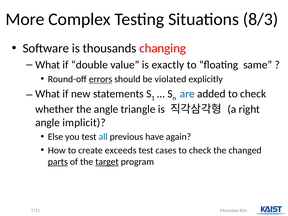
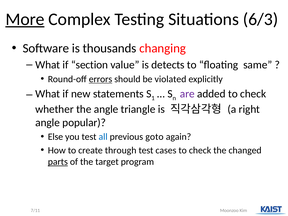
More underline: none -> present (25, 19)
8/3: 8/3 -> 6/3 (261, 19)
double: double -> section (90, 65)
exactly: exactly -> detects (168, 65)
are colour: blue -> purple (187, 94)
implicit: implicit -> popular (84, 123)
have: have -> goto (154, 137)
exceeds: exceeds -> through (121, 150)
target underline: present -> none (107, 162)
